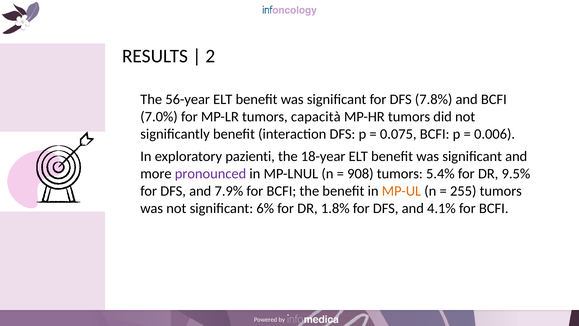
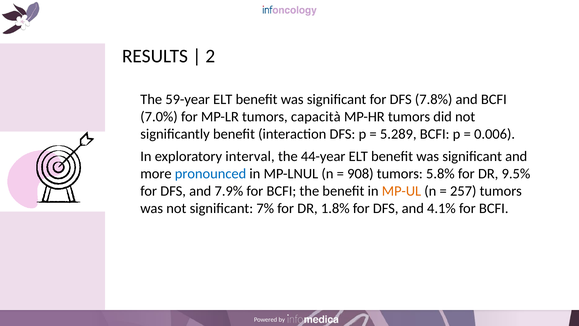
56-year: 56-year -> 59-year (188, 99)
0.075: 0.075 -> 5.289 (398, 134)
pazienti: pazienti -> interval (250, 156)
18-year: 18-year -> 44-year (323, 156)
pronounced colour: purple -> blue (210, 174)
5.4%: 5.4% -> 5.8% (440, 174)
255: 255 -> 257 (463, 191)
6%: 6% -> 7% (265, 208)
